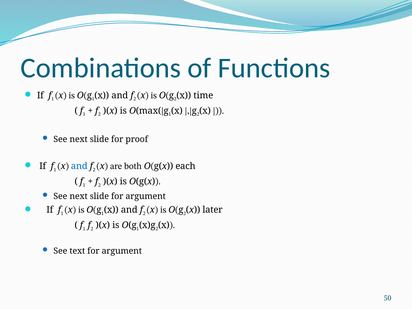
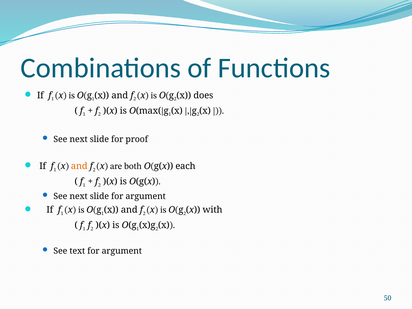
time: time -> does (203, 95)
and colour: blue -> orange (79, 166)
later: later -> with (213, 210)
